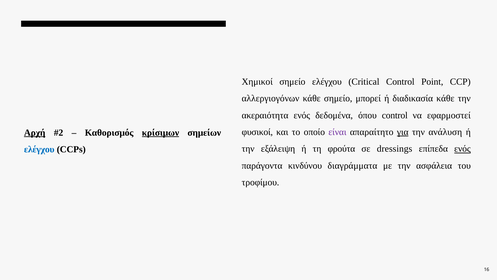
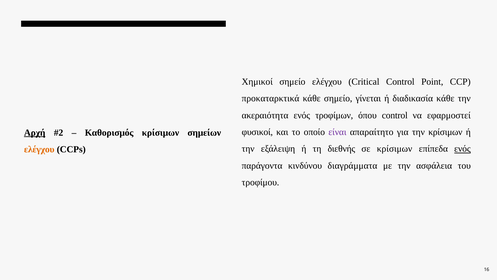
αλλεργιογόνων: αλλεργιογόνων -> προκαταρκτικά (271, 98)
μπορεί: μπορεί -> γίνεται (368, 98)
δεδομένα: δεδομένα -> τροφίμων (334, 115)
για underline: present -> none (403, 132)
την ανάλυση: ανάλυση -> κρίσιμων (445, 132)
κρίσιμων underline: present -> none (161, 132)
φρούτα: φρούτα -> διεθνής (341, 149)
σε dressings: dressings -> κρίσιμων (395, 149)
ελέγχου colour: blue -> orange (39, 149)
